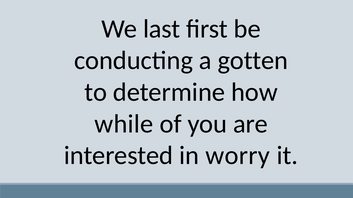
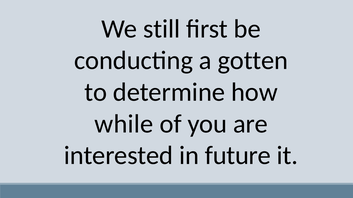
last: last -> still (162, 29)
worry: worry -> future (238, 156)
